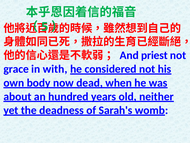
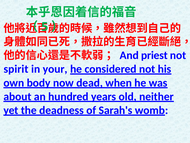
grace: grace -> spirit (16, 69)
with: with -> your (55, 69)
